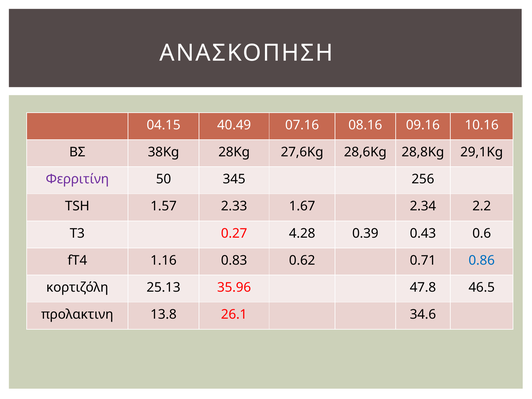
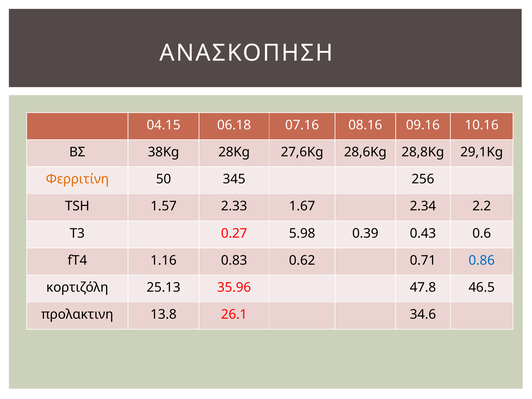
40.49: 40.49 -> 06.18 (234, 125)
Φερριτίνη colour: purple -> orange (77, 179)
4.28: 4.28 -> 5.98 (302, 233)
